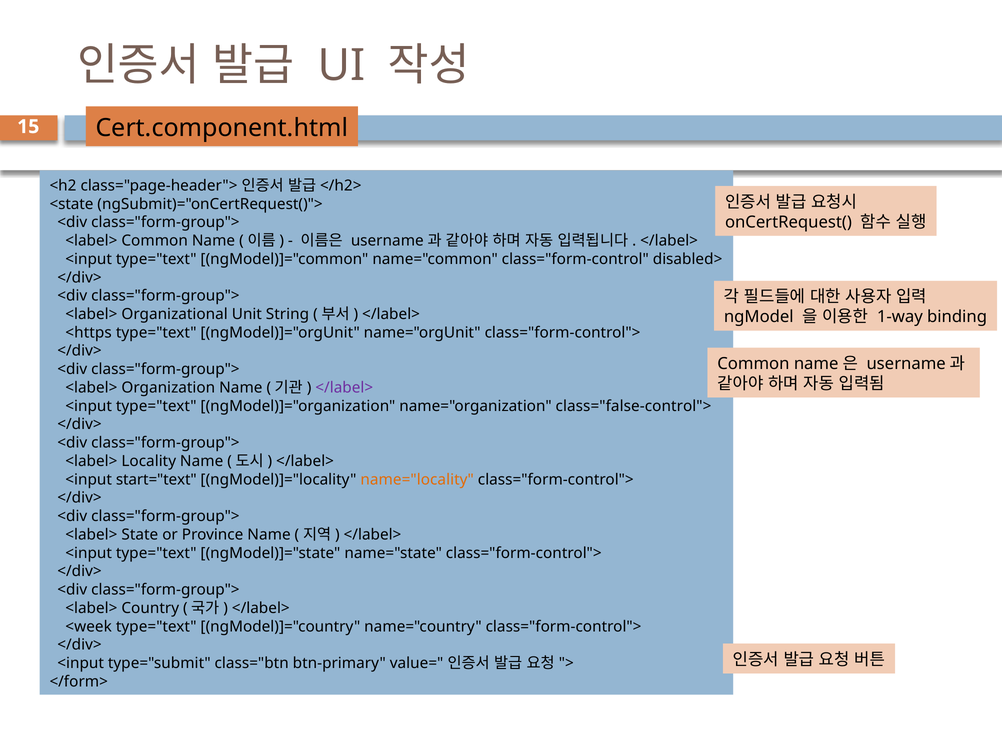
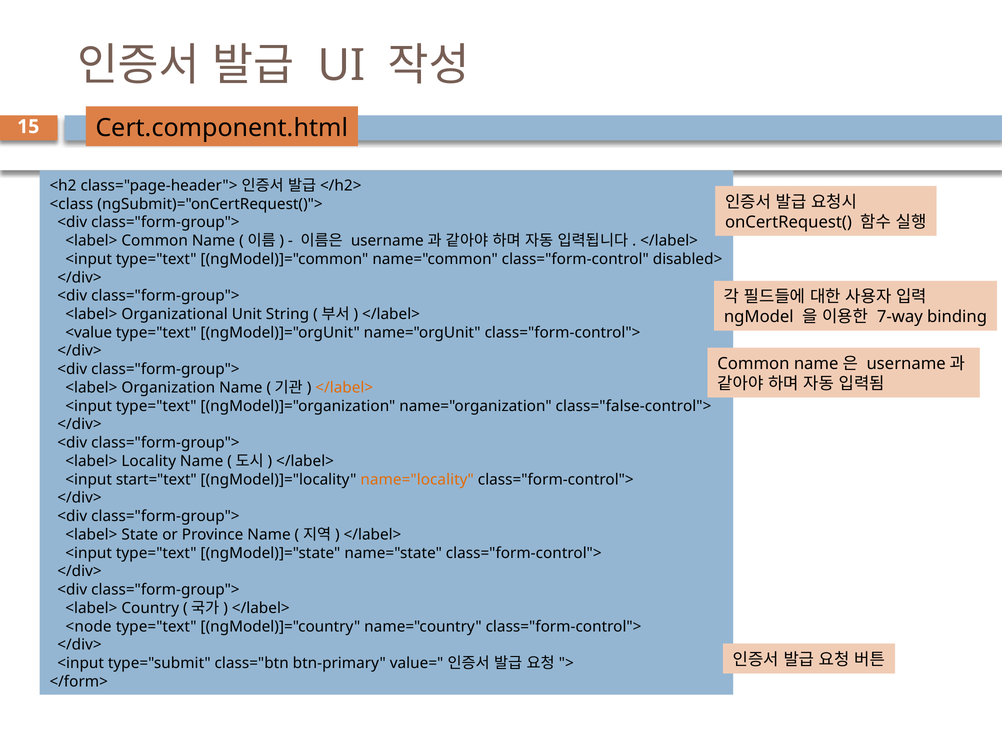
<state: <state -> <class (71, 204)
1-way: 1-way -> 7-way (900, 317)
<https: <https -> <value (89, 333)
</label> colour: purple -> orange (344, 388)
<week: <week -> <node (89, 627)
